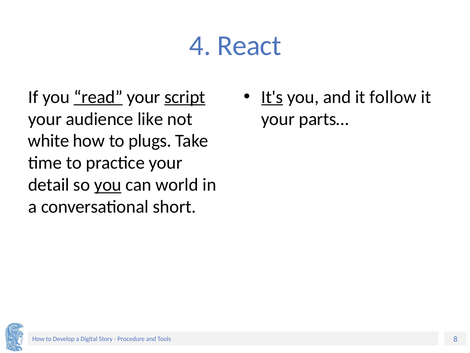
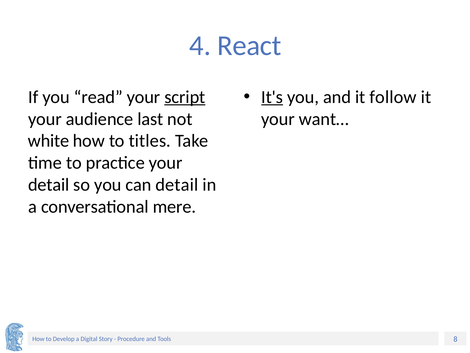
read underline: present -> none (98, 97)
like: like -> last (150, 119)
parts…: parts… -> want… (324, 119)
plugs: plugs -> titles (150, 141)
you underline: present -> none (108, 185)
can world: world -> detail (177, 185)
short: short -> mere (174, 207)
